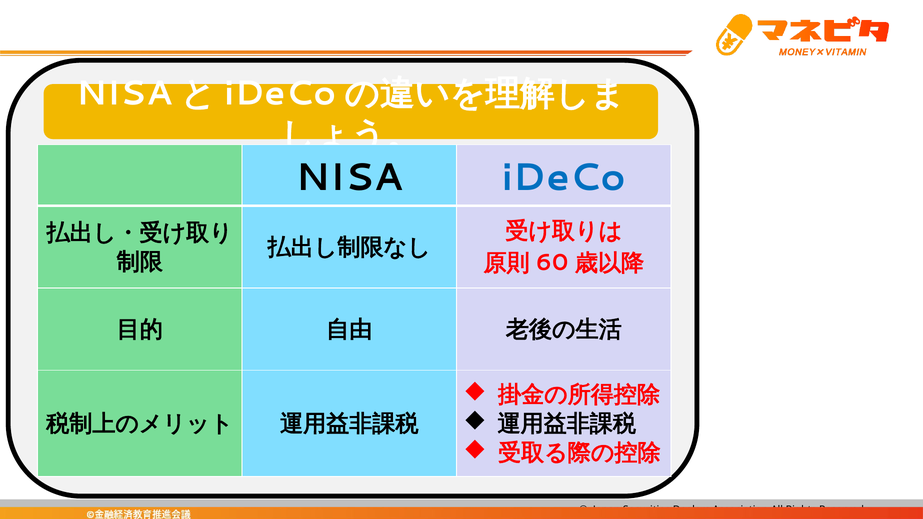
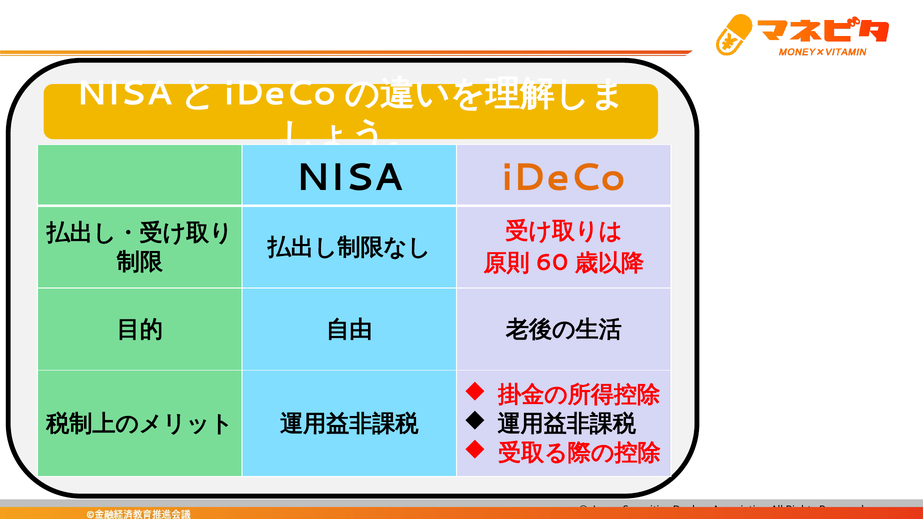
iDeCo colour: blue -> orange (564, 177)
